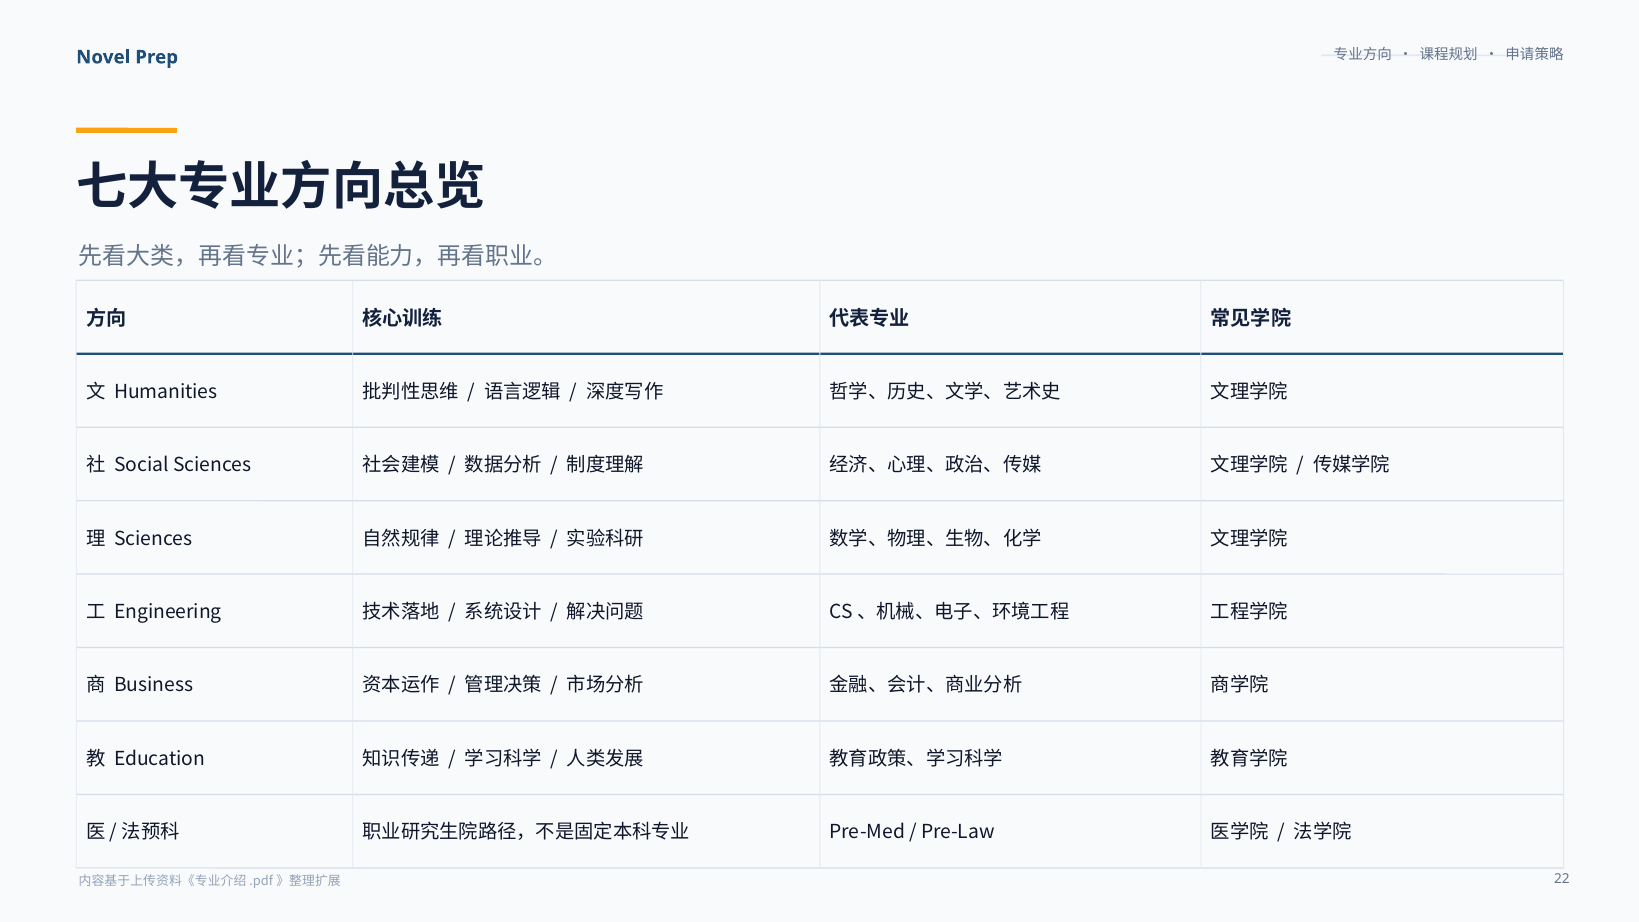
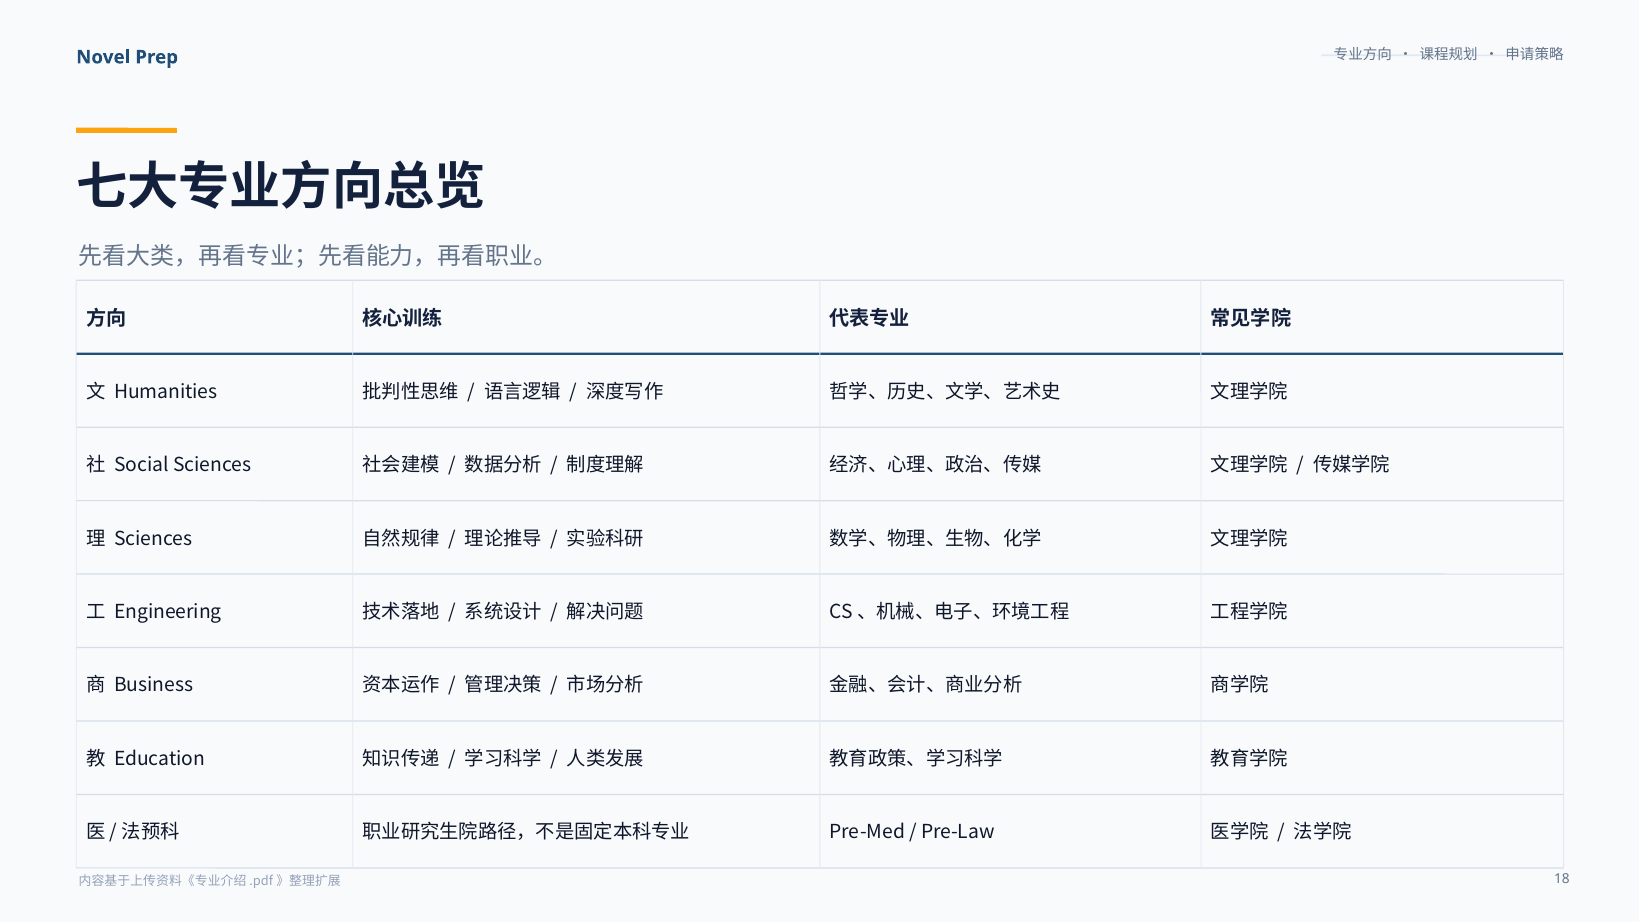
22: 22 -> 18 (1562, 879)
